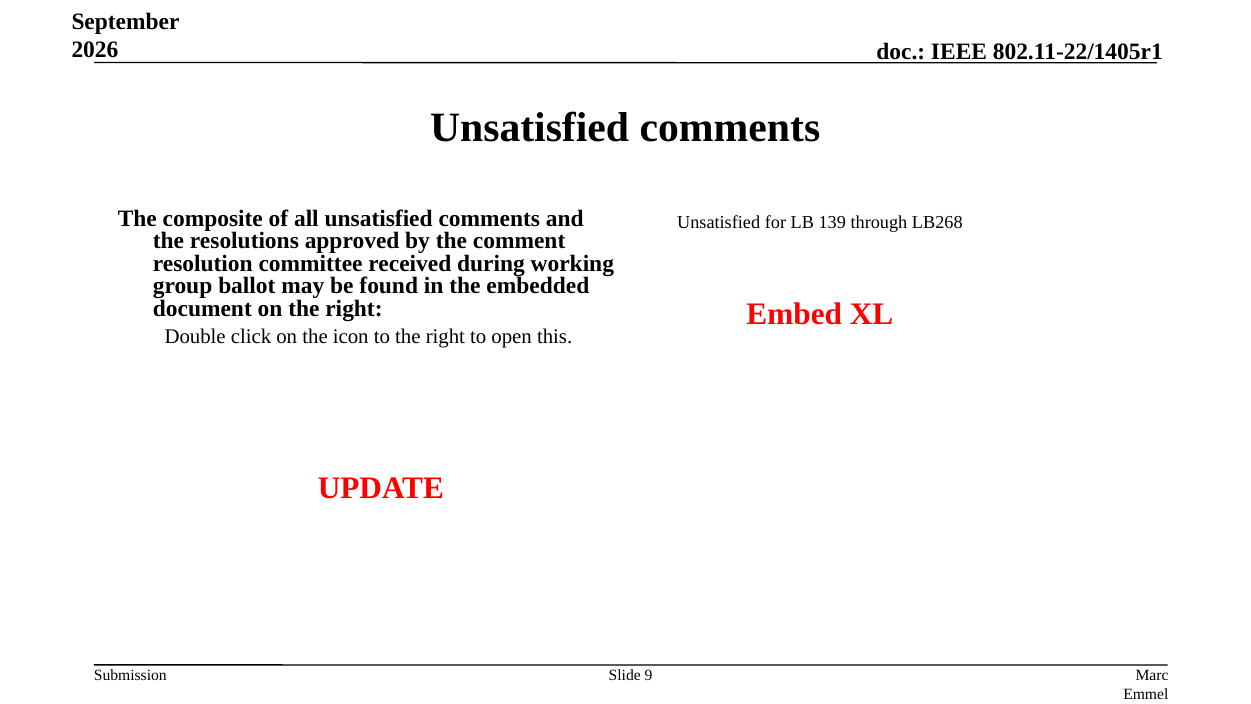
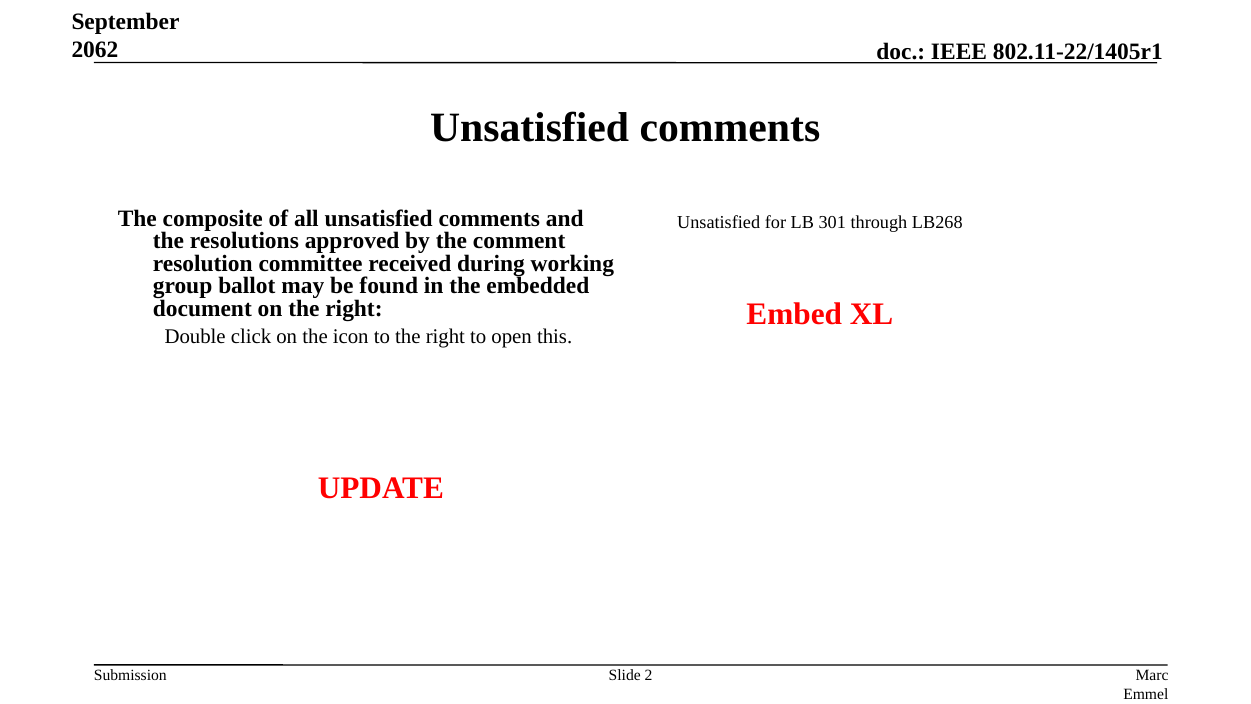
2026: 2026 -> 2062 (95, 50)
139: 139 -> 301 (832, 222)
9: 9 -> 2 (649, 675)
